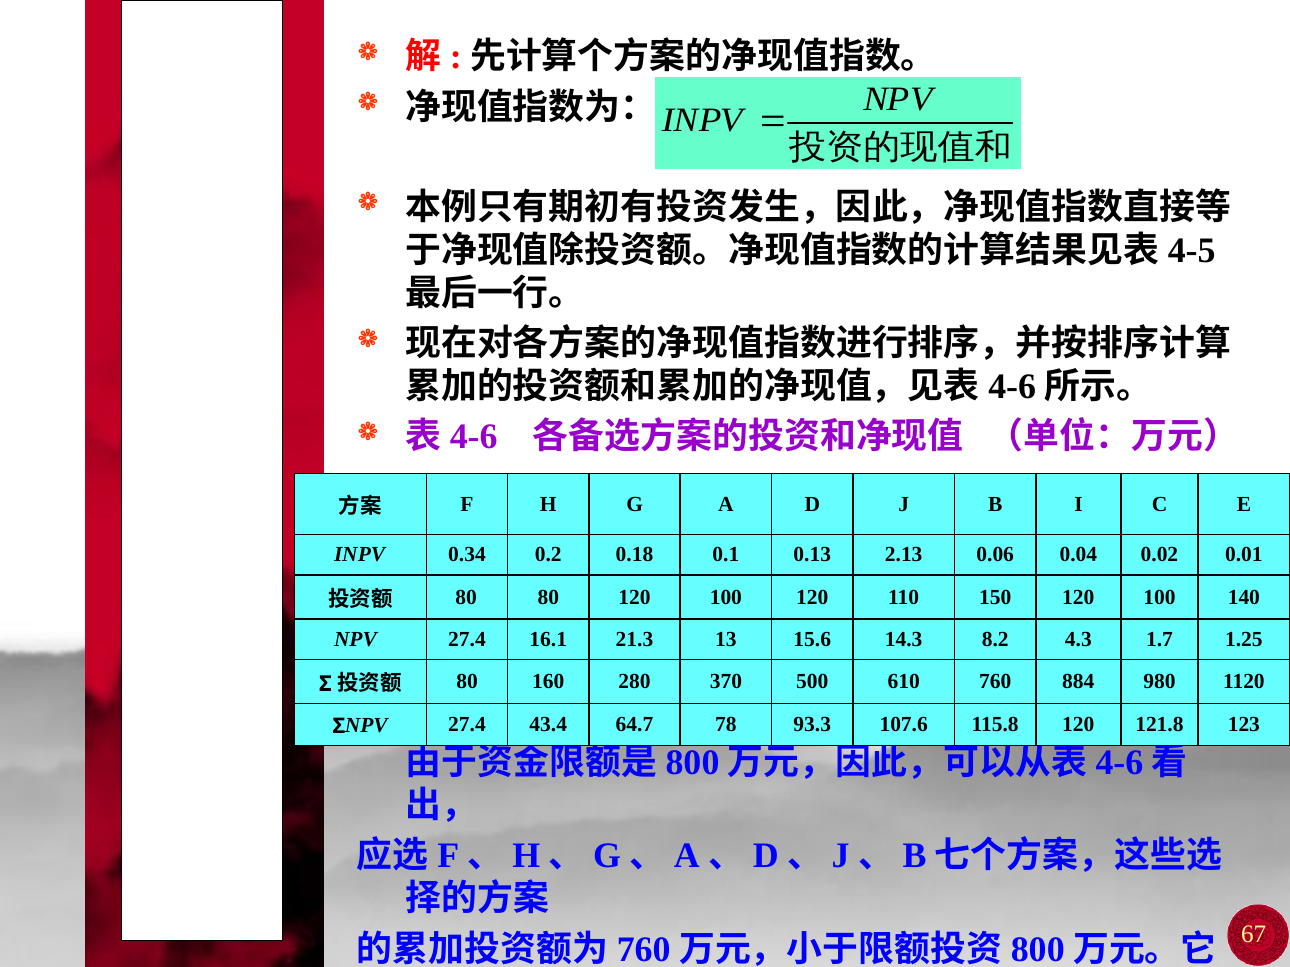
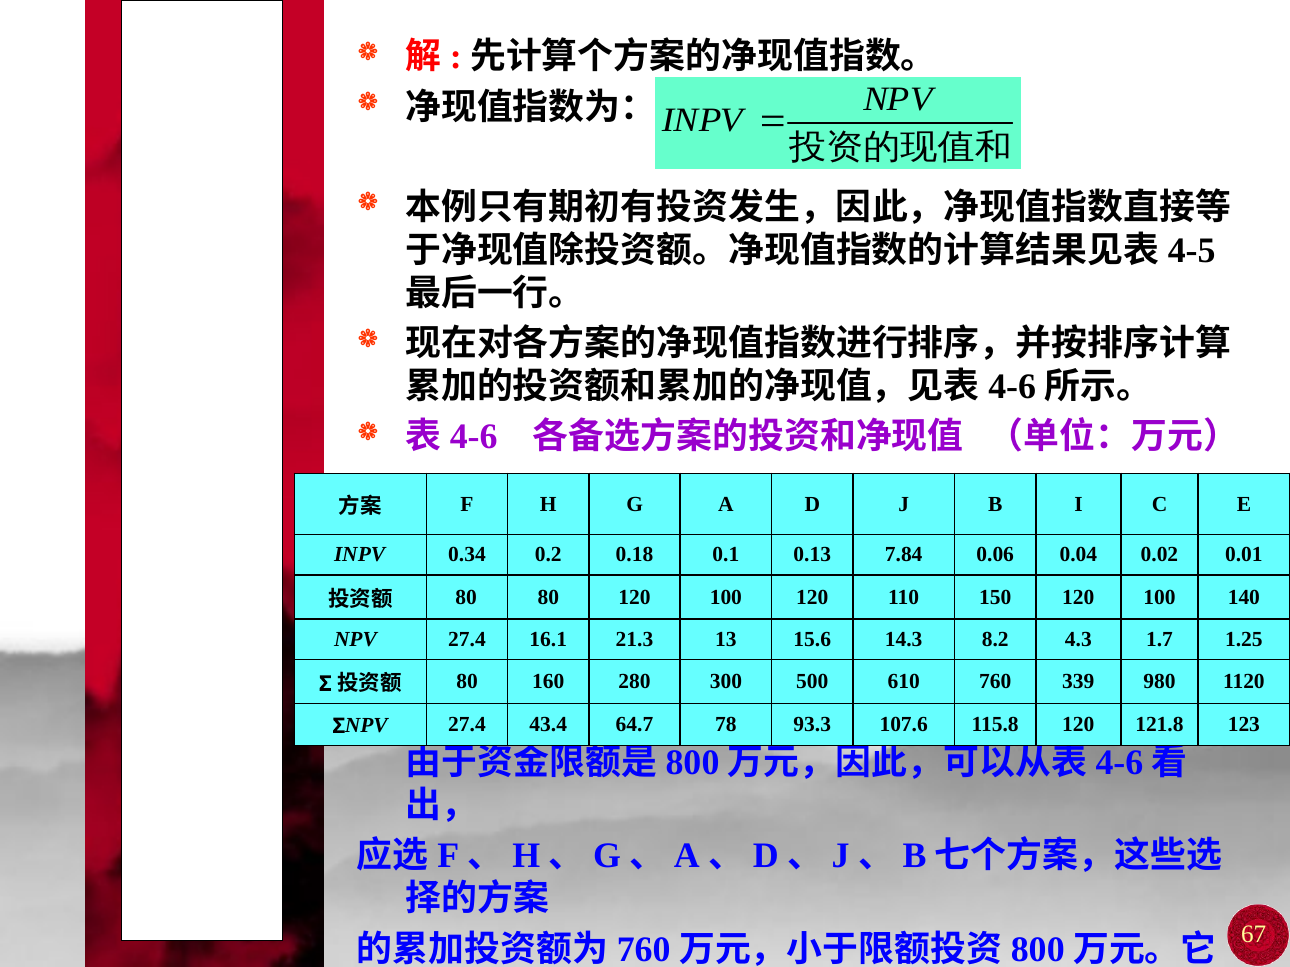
2.13: 2.13 -> 7.84 (904, 555)
370: 370 -> 300 (726, 682)
884: 884 -> 339 (1078, 682)
